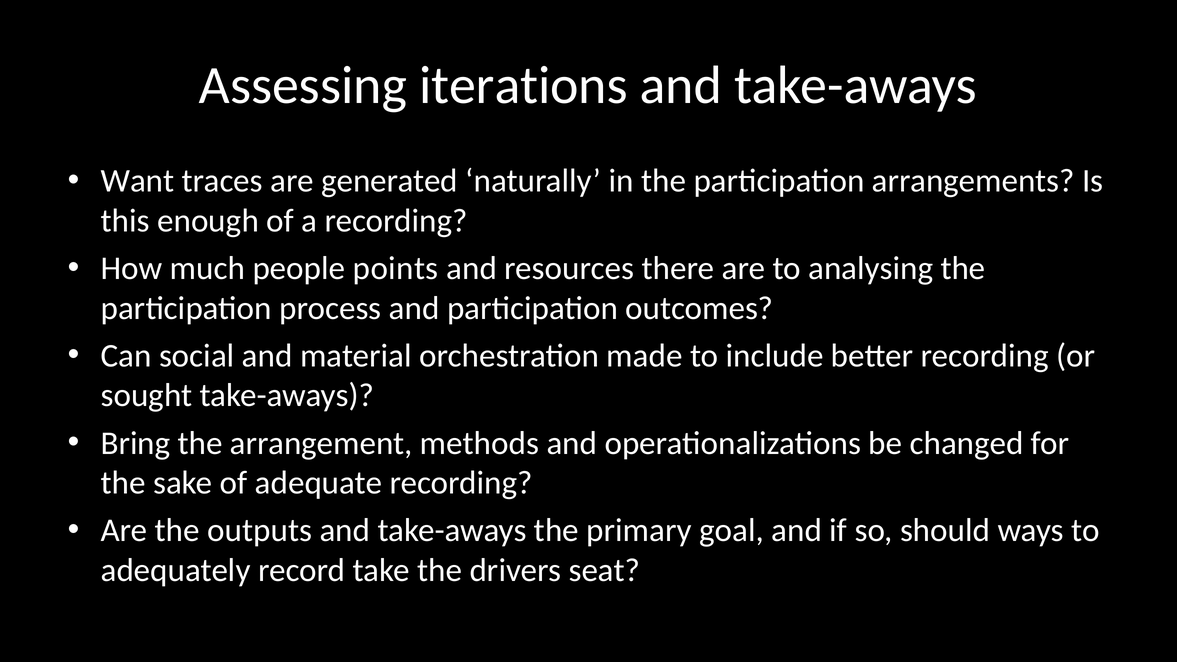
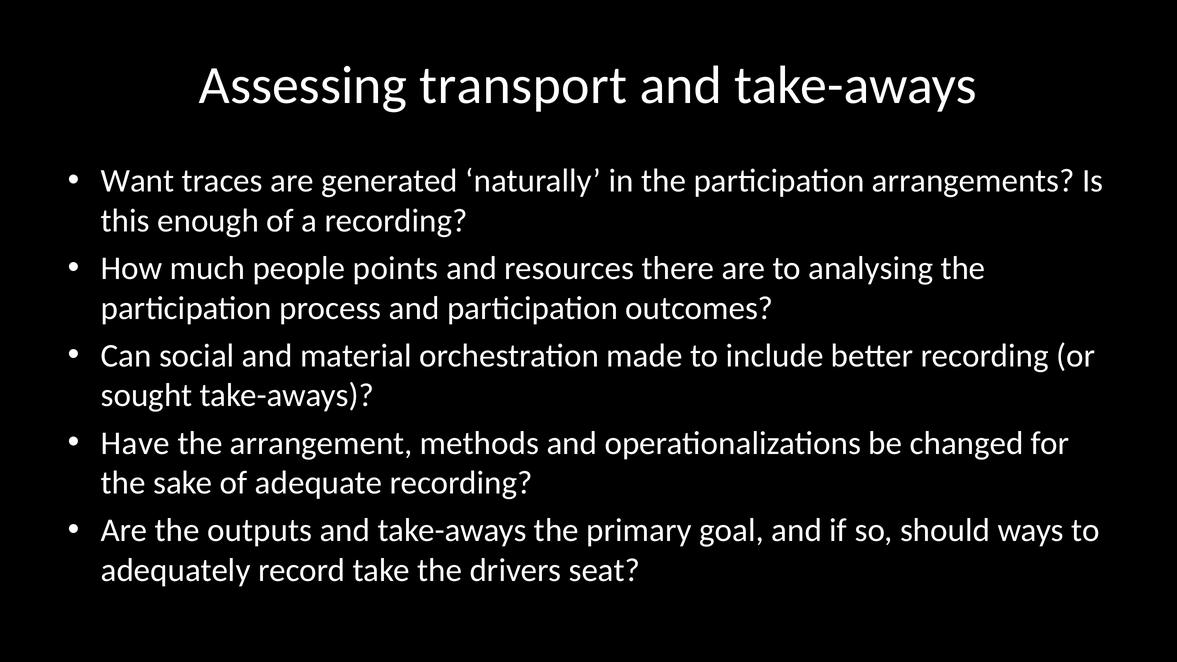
iterations: iterations -> transport (523, 85)
Bring: Bring -> Have (135, 443)
